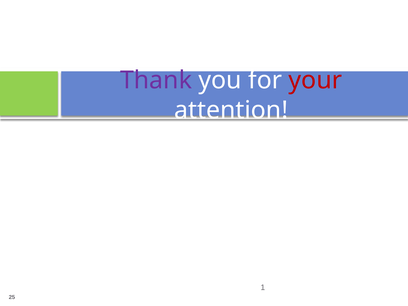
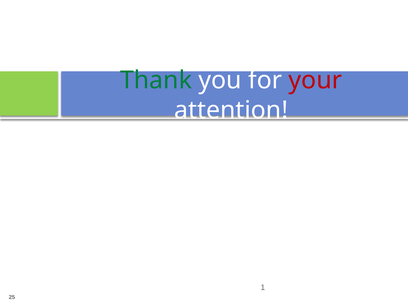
Thank colour: purple -> green (156, 80)
